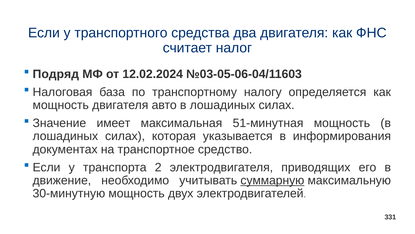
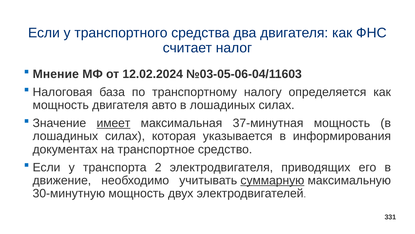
Подряд: Подряд -> Мнение (56, 74)
имеет underline: none -> present (113, 123)
51-минутная: 51-минутная -> 37-минутная (268, 123)
